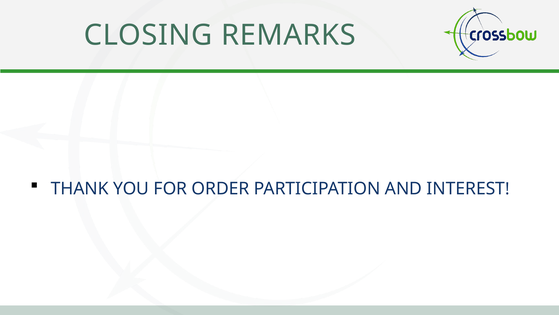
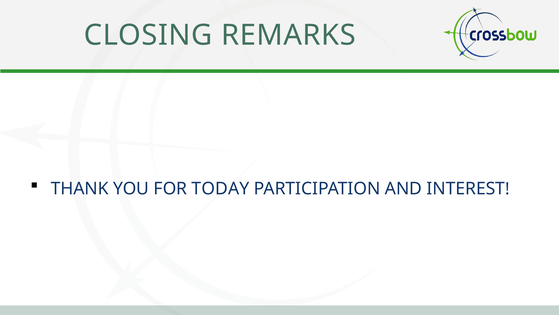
ORDER: ORDER -> TODAY (220, 188)
